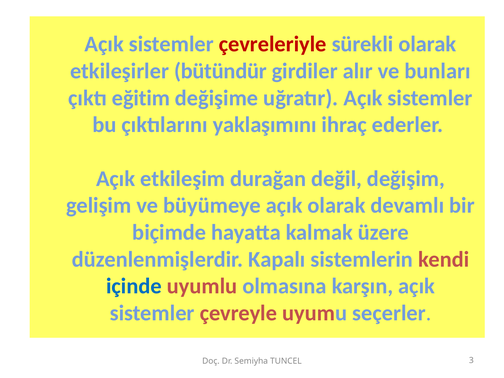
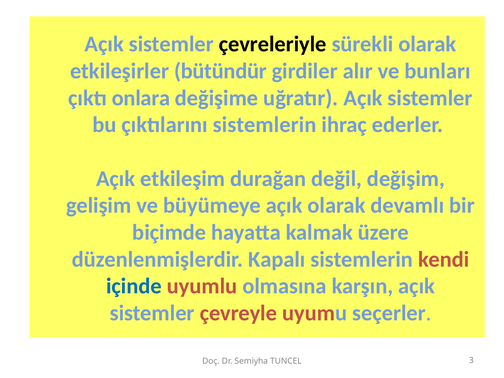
çevreleriyle colour: red -> black (273, 44)
eğitim: eğitim -> onlara (141, 98)
çıktılarını yaklaşımını: yaklaşımını -> sistemlerin (265, 125)
